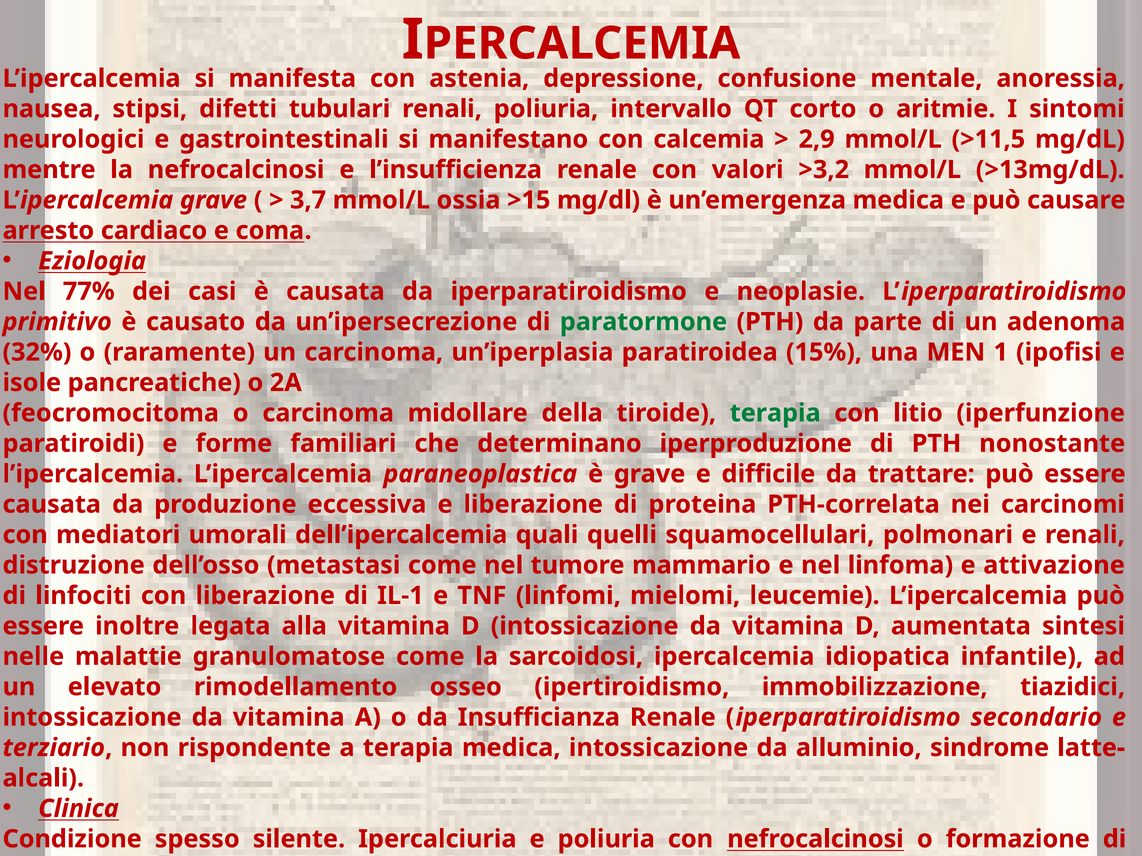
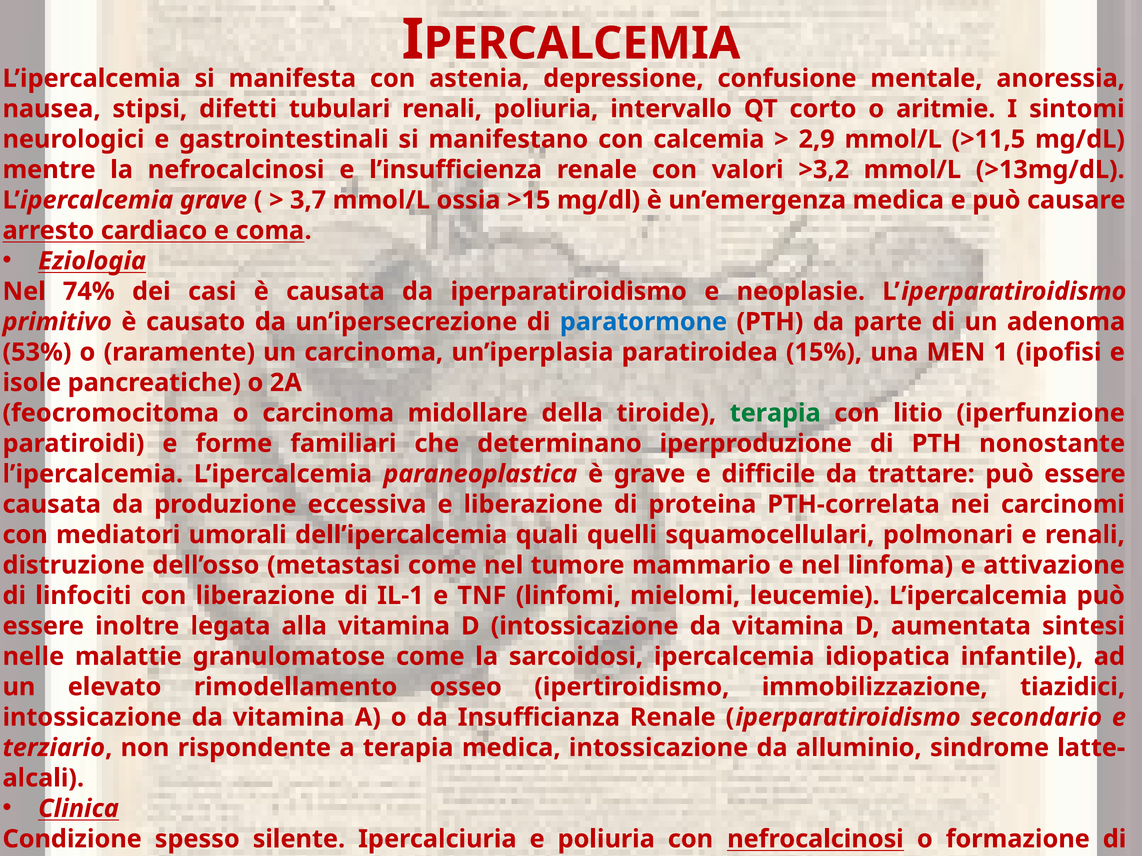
77%: 77% -> 74% (89, 292)
paratormone colour: green -> blue (643, 322)
32%: 32% -> 53% (37, 352)
